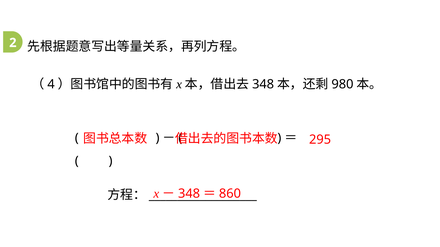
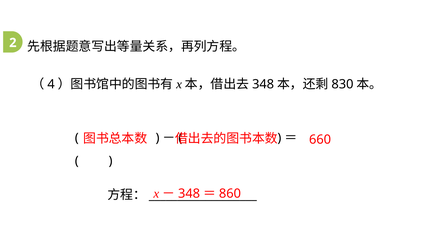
980: 980 -> 830 (342, 84)
295: 295 -> 660 (320, 140)
